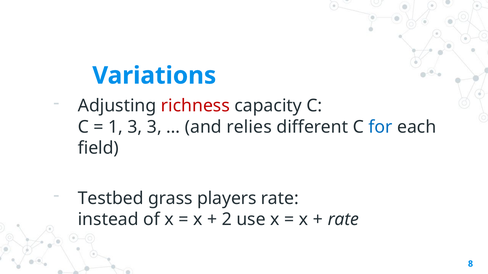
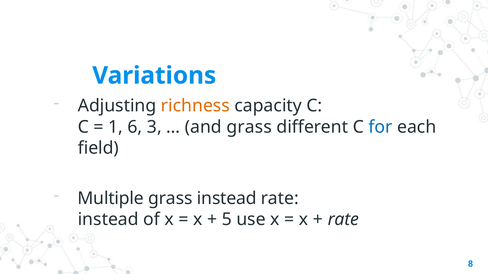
richness colour: red -> orange (195, 106)
1 3: 3 -> 6 (135, 127)
and relies: relies -> grass (249, 127)
Testbed: Testbed -> Multiple (111, 199)
grass players: players -> instead (227, 199)
2: 2 -> 5 (227, 220)
